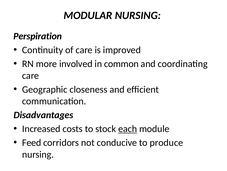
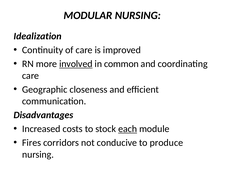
Perspiration: Perspiration -> Idealization (38, 36)
involved underline: none -> present (76, 64)
Feed: Feed -> Fires (32, 142)
